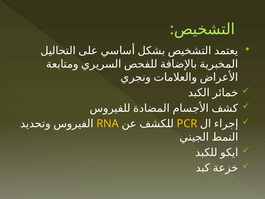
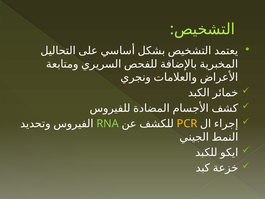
RNA colour: yellow -> light green (108, 124)
